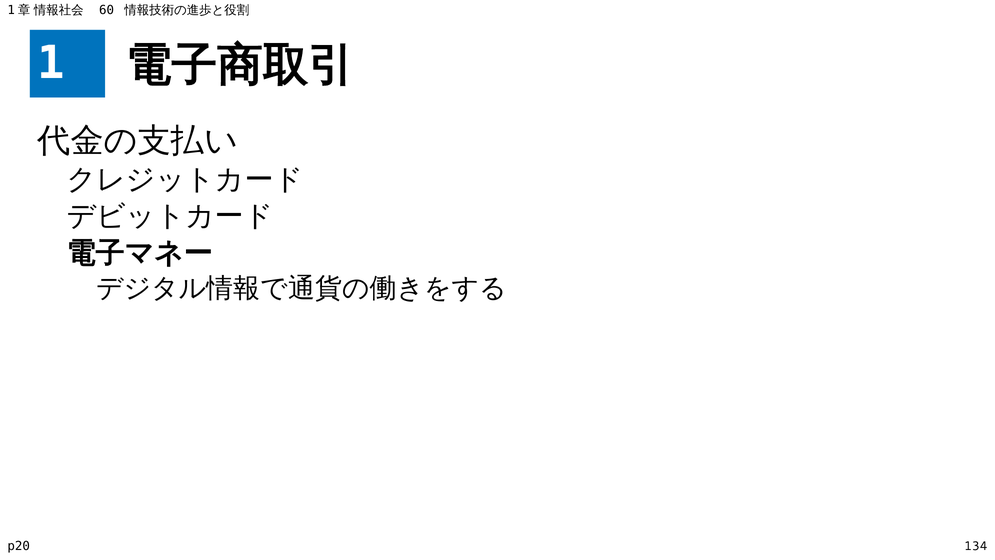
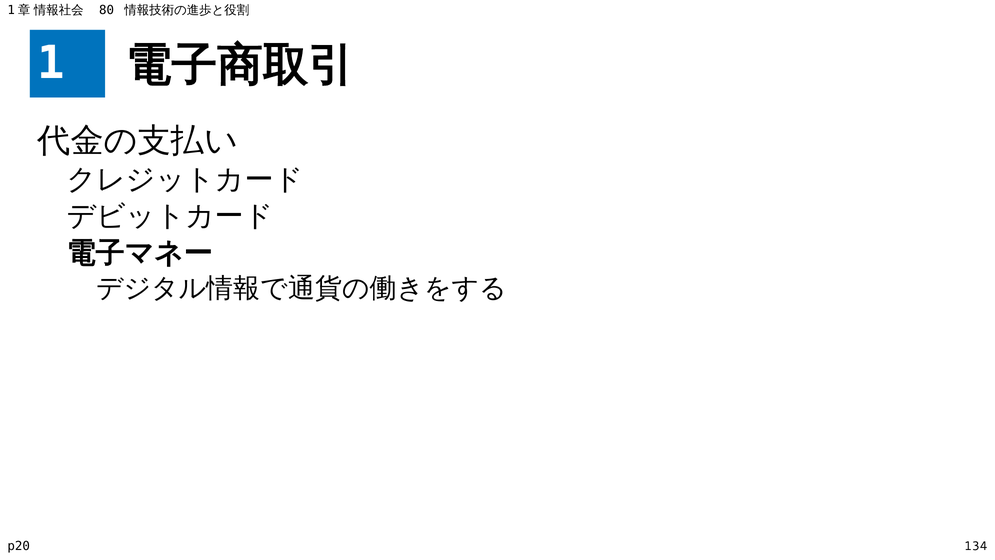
60: 60 -> 80 (107, 10)
